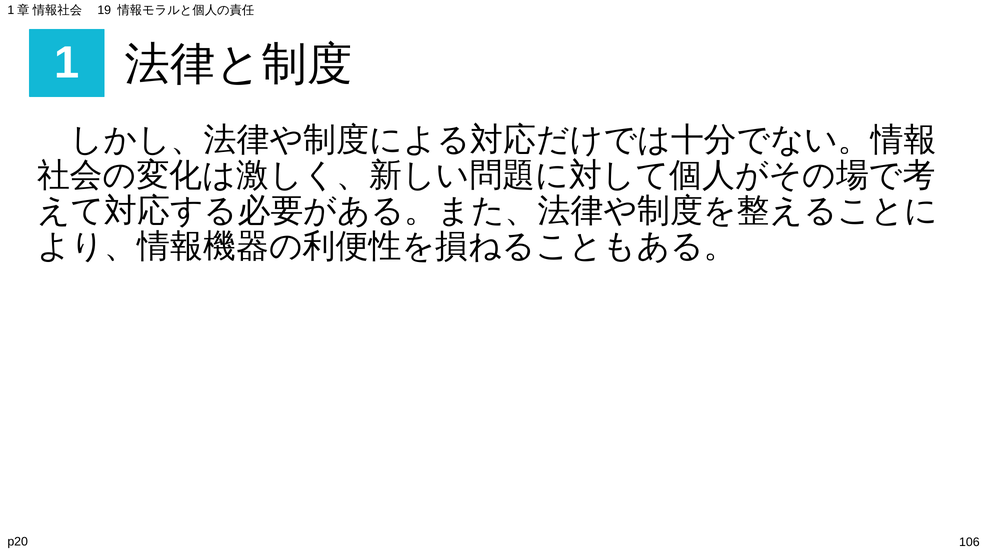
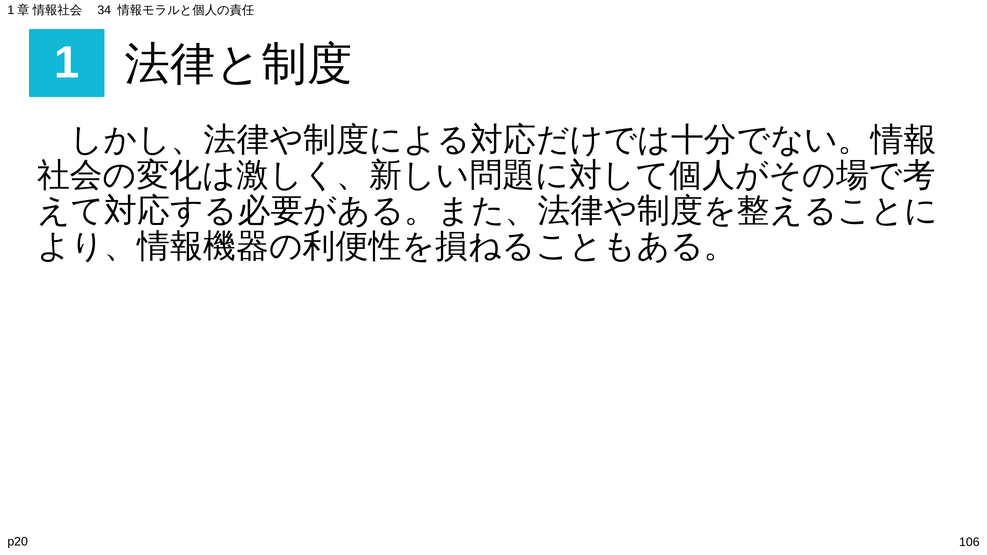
19: 19 -> 34 (104, 10)
